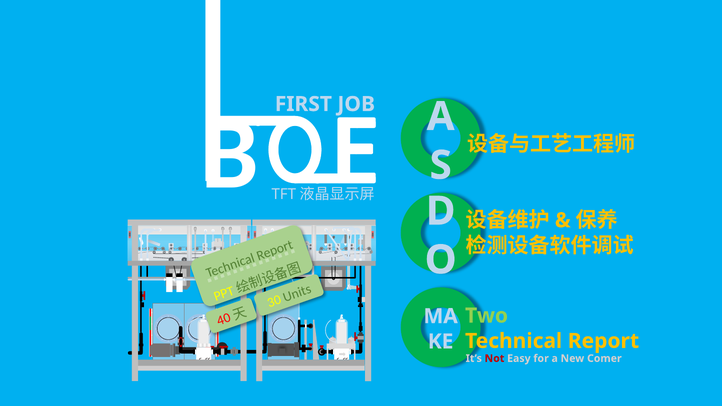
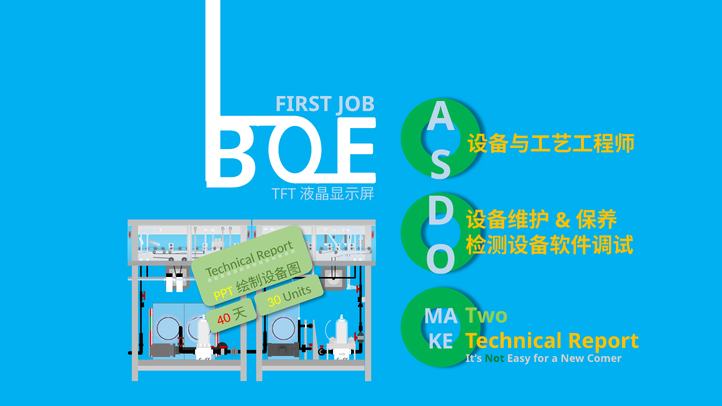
Not colour: red -> green (494, 359)
